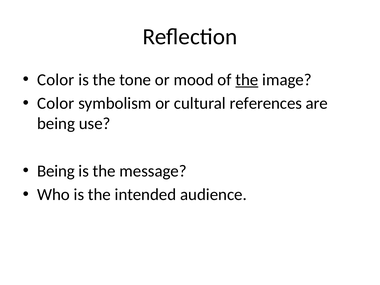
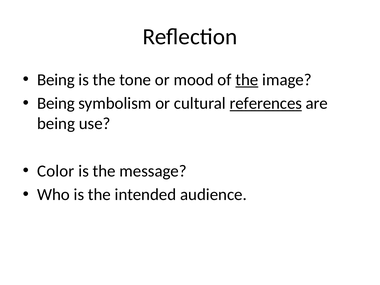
Color: Color -> Being (56, 80)
Color: Color -> Being (56, 103)
references underline: none -> present (266, 103)
Being: Being -> Color (56, 171)
